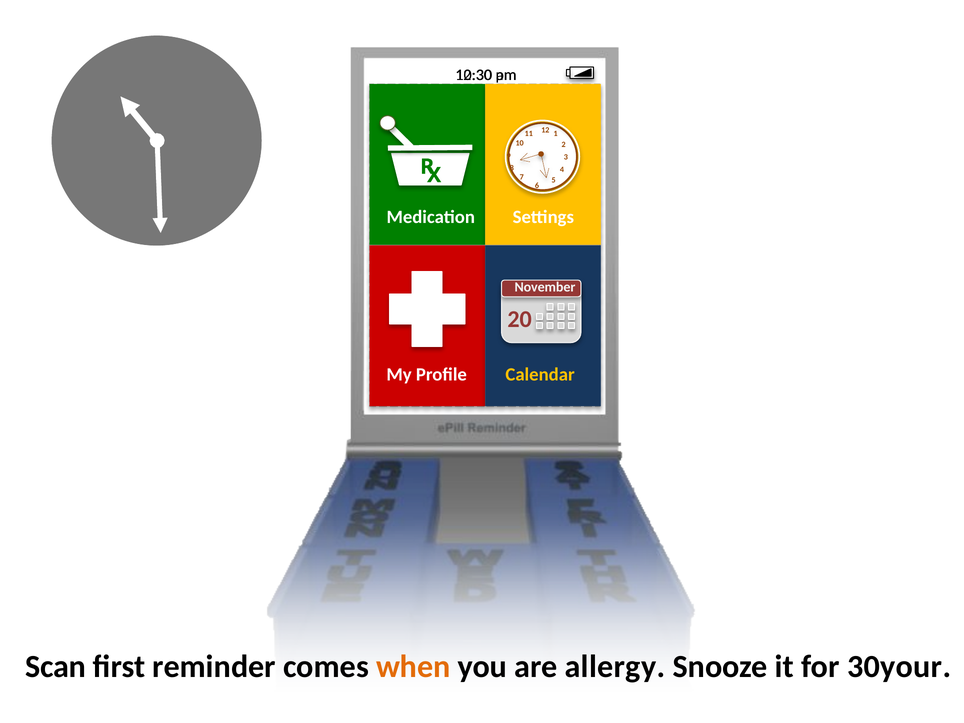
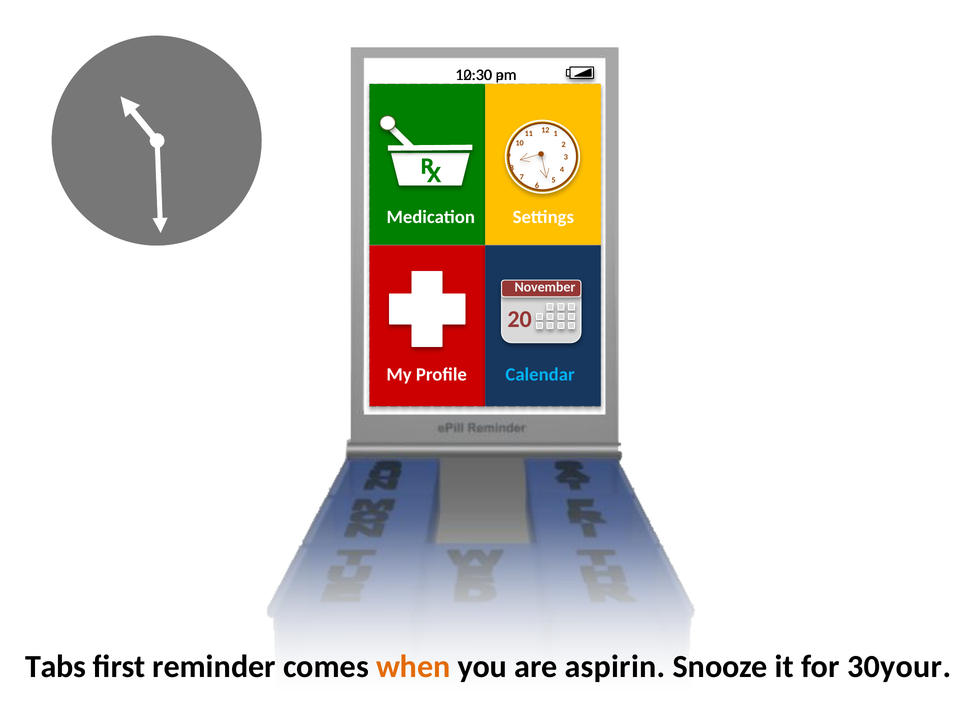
Calendar colour: yellow -> light blue (540, 375)
Scan: Scan -> Tabs (56, 667)
allergy: allergy -> aspirin (615, 667)
